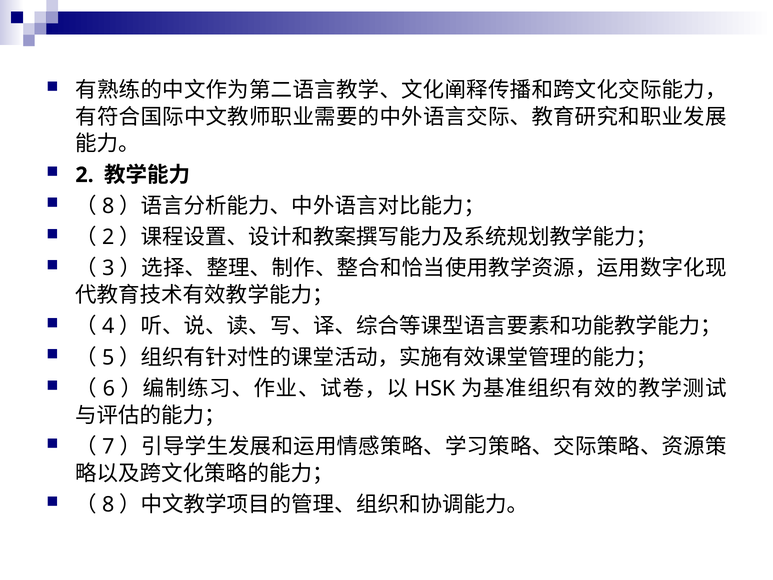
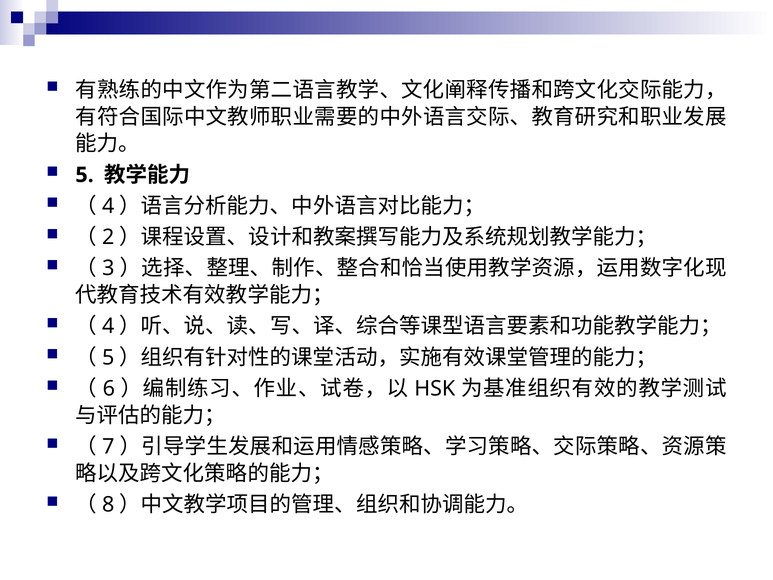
2: 2 -> 5 (85, 175)
8: 8 -> 4 (108, 206)
